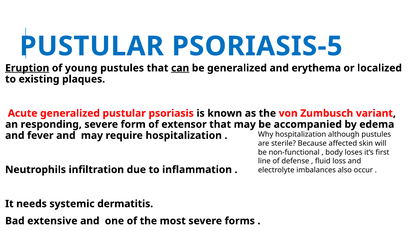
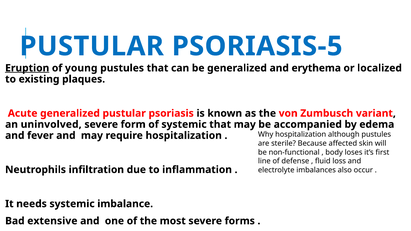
can underline: present -> none (180, 68)
responding: responding -> uninvolved (51, 125)
of extensor: extensor -> systemic (184, 125)
dermatitis: dermatitis -> imbalance (125, 204)
